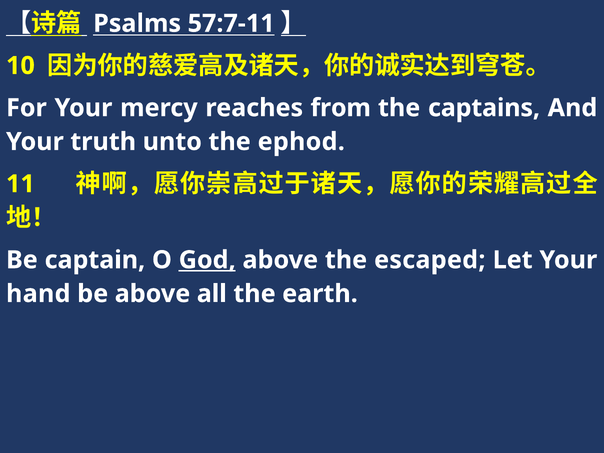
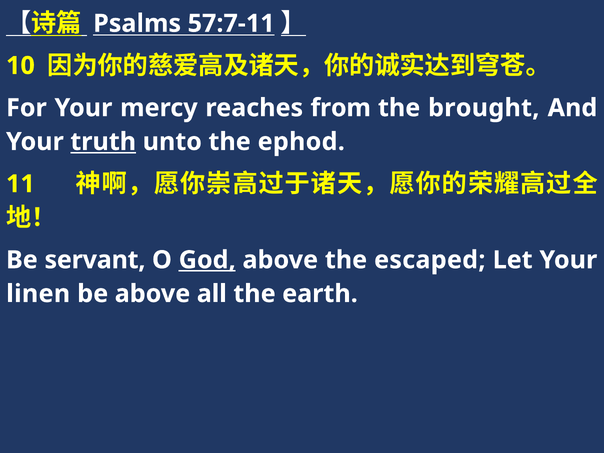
captains: captains -> brought (484, 108)
truth underline: none -> present (103, 142)
captain: captain -> servant (95, 260)
hand: hand -> linen (38, 294)
